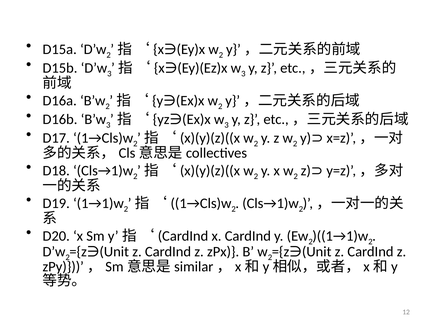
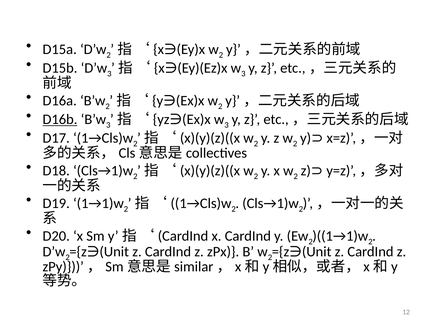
D16b underline: none -> present (60, 119)
